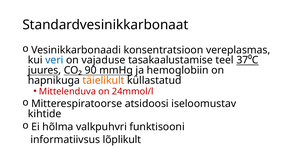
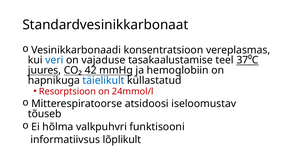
90: 90 -> 42 (91, 70)
täielikult colour: orange -> blue (104, 80)
Mittelenduva: Mittelenduva -> Resorptsioon (67, 91)
kihtide: kihtide -> tõuseb (45, 113)
